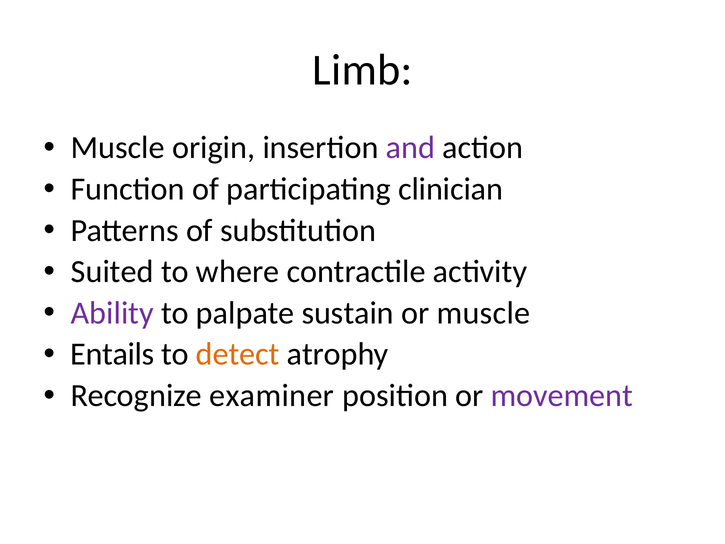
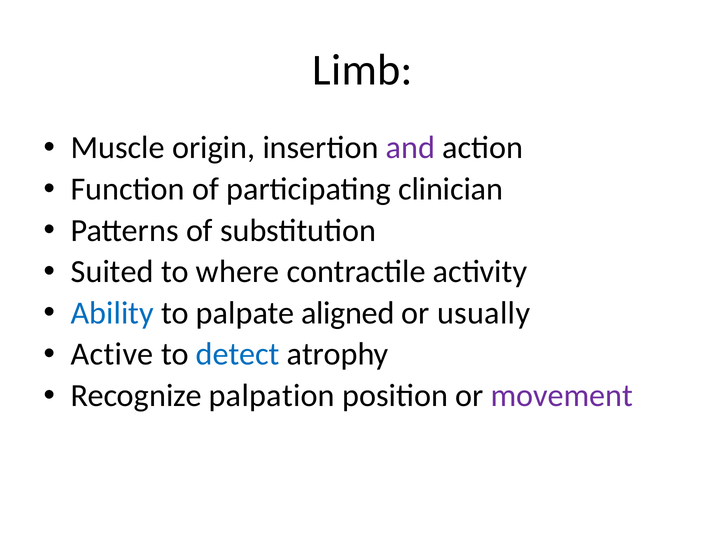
Ability colour: purple -> blue (112, 313)
sustain: sustain -> aligned (348, 313)
or muscle: muscle -> usually (484, 313)
Entails: Entails -> Active (112, 354)
detect colour: orange -> blue (238, 354)
examiner: examiner -> palpation (272, 395)
